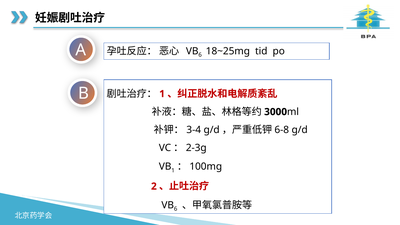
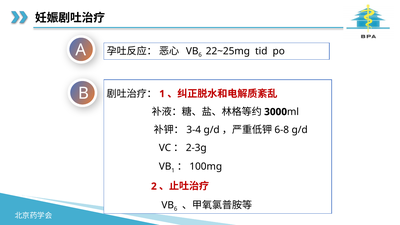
18~25mg: 18~25mg -> 22~25mg (228, 51)
